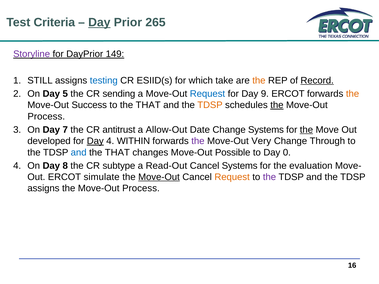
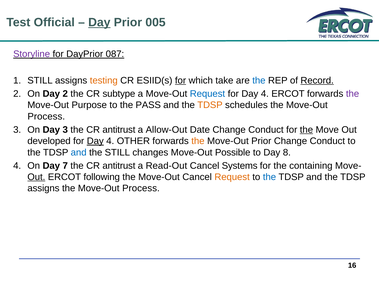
Criteria: Criteria -> Official (54, 22)
265: 265 -> 005 (156, 22)
149: 149 -> 087 (115, 54)
testing colour: blue -> orange (104, 81)
for underline: none -> present (181, 81)
the colour: orange -> blue (259, 81)
Day 5: 5 -> 2 (65, 94)
sending: sending -> subtype (119, 94)
9: 9 -> 4 (265, 94)
the colour: orange -> purple (353, 94)
Success: Success -> Purpose (89, 105)
to the THAT: THAT -> PASS (148, 105)
the underline: present -> none (277, 105)
Day 7: 7 -> 3 (65, 130)
Date Change Systems: Systems -> Conduct (266, 130)
WITHIN: WITHIN -> OTHER (133, 141)
the colour: purple -> orange (198, 141)
Move-Out Very: Very -> Prior (261, 141)
Through: Through -> Conduct (327, 141)
THAT: THAT -> STILL (117, 153)
0: 0 -> 8 (287, 153)
8: 8 -> 7 (65, 166)
subtype: subtype -> antitrust (119, 166)
evaluation: evaluation -> containing (311, 166)
Out underline: none -> present (36, 177)
simulate: simulate -> following (102, 177)
Move-Out underline: present -> none (159, 177)
the colour: purple -> blue (269, 177)
